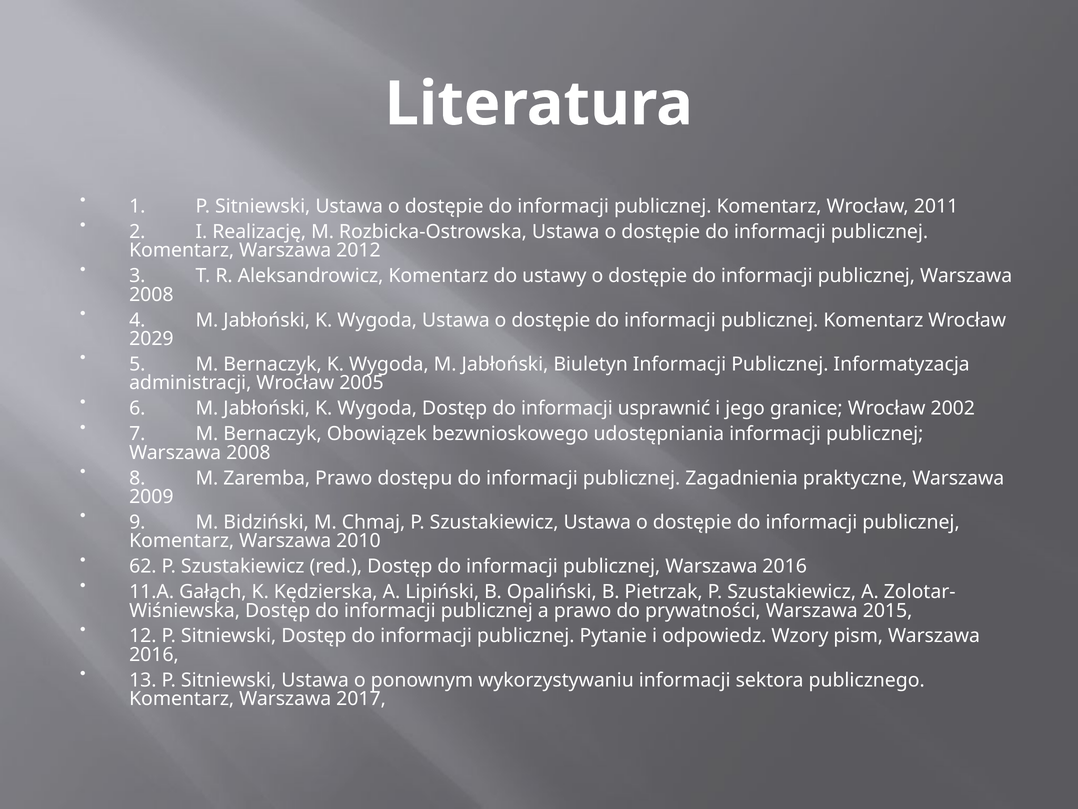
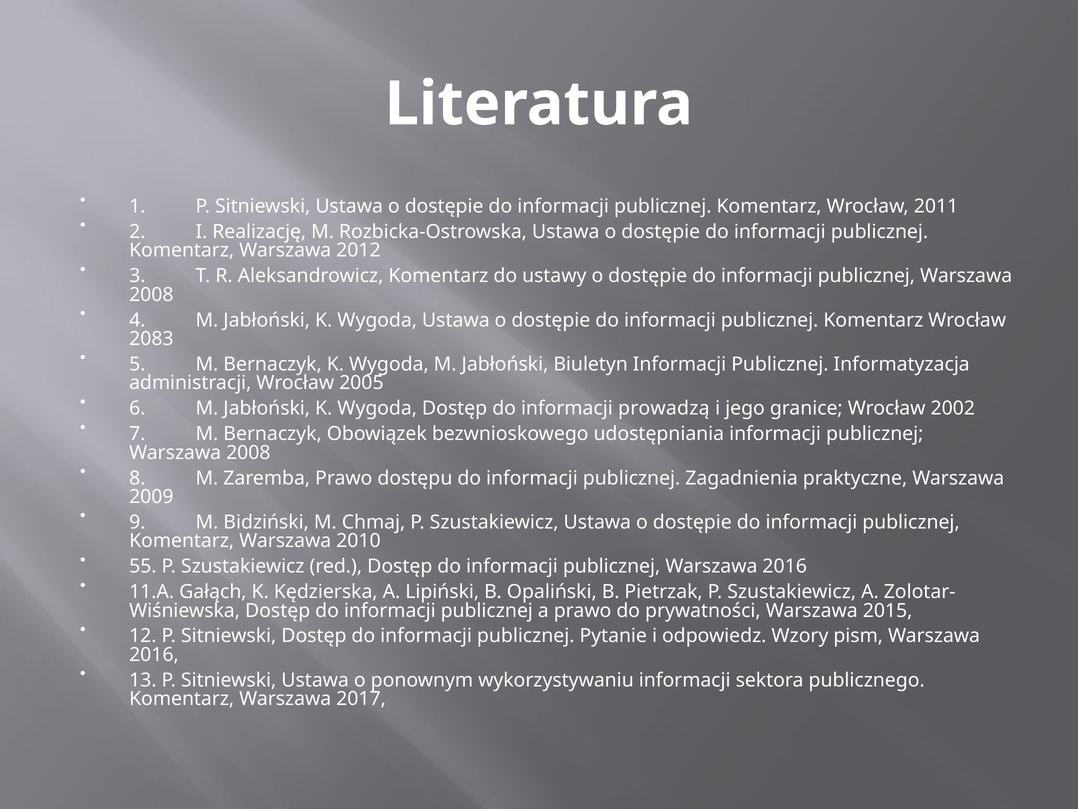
2029: 2029 -> 2083 (151, 339)
usprawnić: usprawnić -> prowadzą (664, 408)
62: 62 -> 55 (143, 566)
